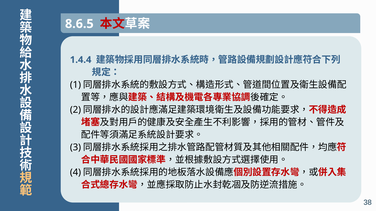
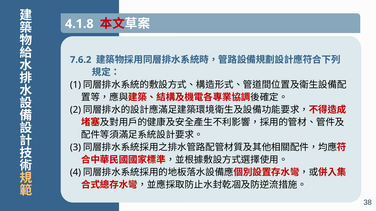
8.6.5: 8.6.5 -> 4.1.8 (79, 24)
1.4.4: 1.4.4 -> 7.6.2 (81, 60)
